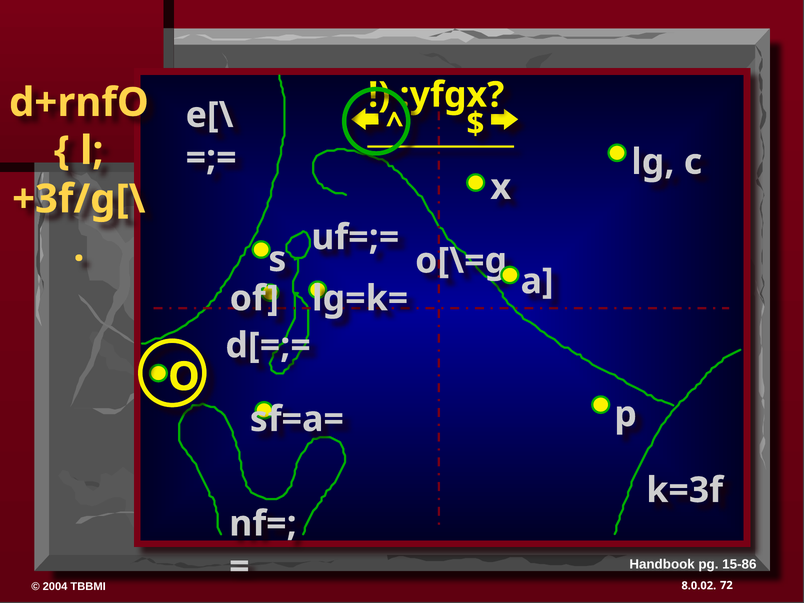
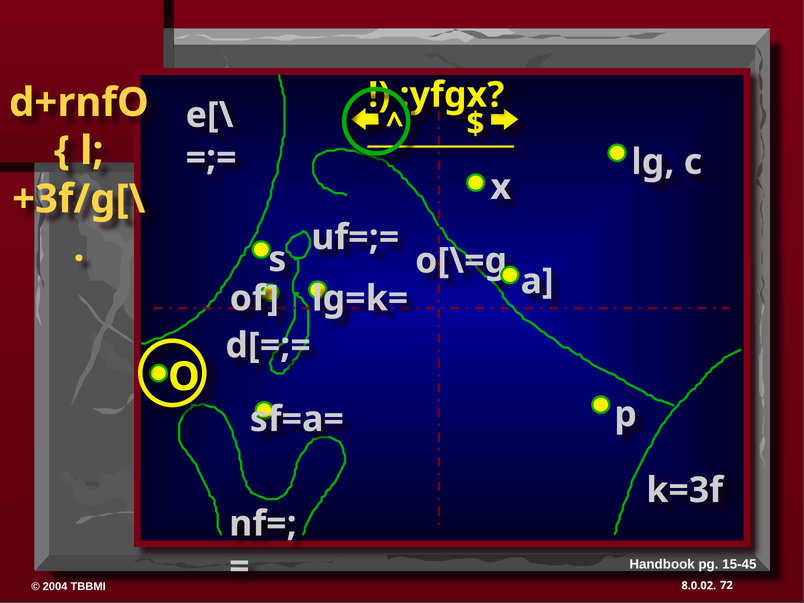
15-86: 15-86 -> 15-45 (739, 564)
